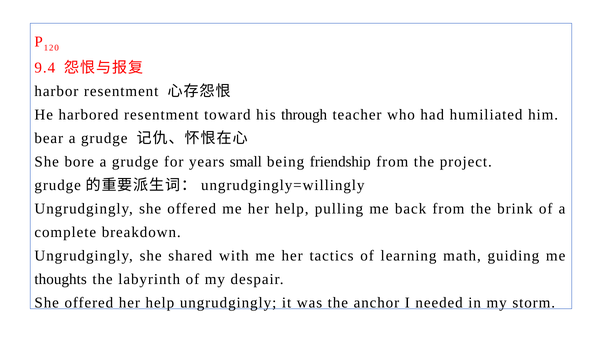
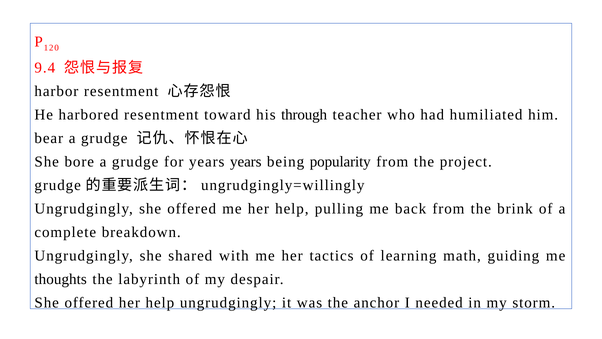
years small: small -> years (246, 162)
friendship: friendship -> popularity (340, 162)
